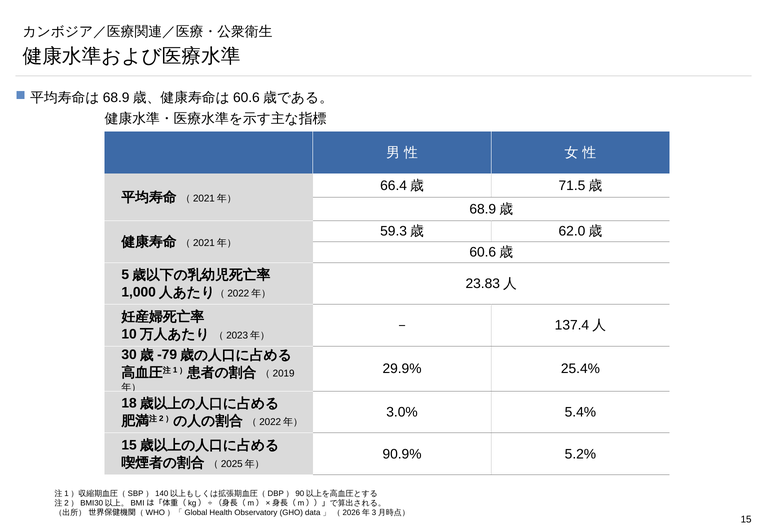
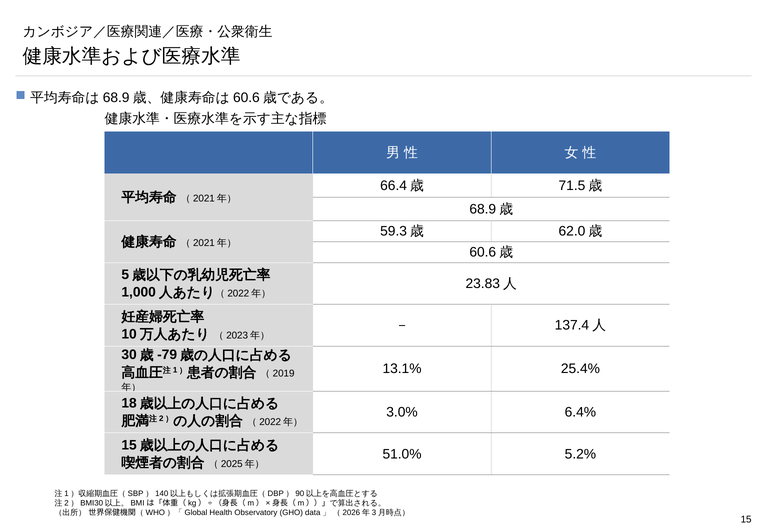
29.9%: 29.9% -> 13.1% (402, 369)
5.4%: 5.4% -> 6.4% (580, 412)
90.9%: 90.9% -> 51.0% (402, 454)
